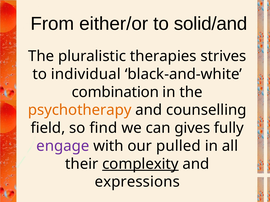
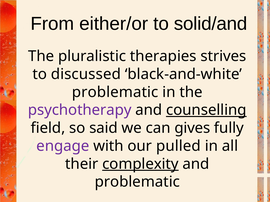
individual: individual -> discussed (86, 74)
combination: combination -> problematic (115, 92)
psychotherapy colour: orange -> purple (80, 110)
counselling underline: none -> present (206, 110)
find: find -> said (103, 128)
expressions: expressions -> problematic (137, 182)
